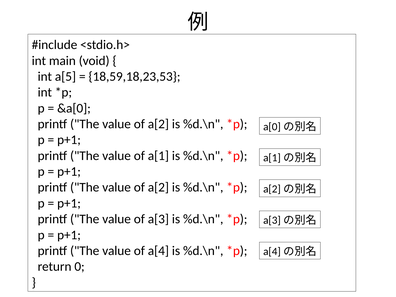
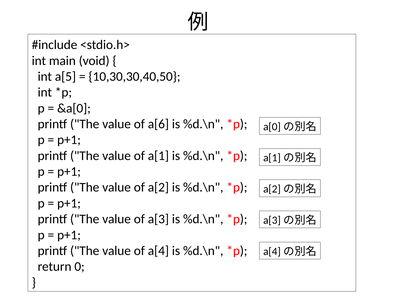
18,59,18,23,53: 18,59,18,23,53 -> 10,30,30,40,50 (134, 76)
a[2: a[2 -> a[6 (158, 124)
